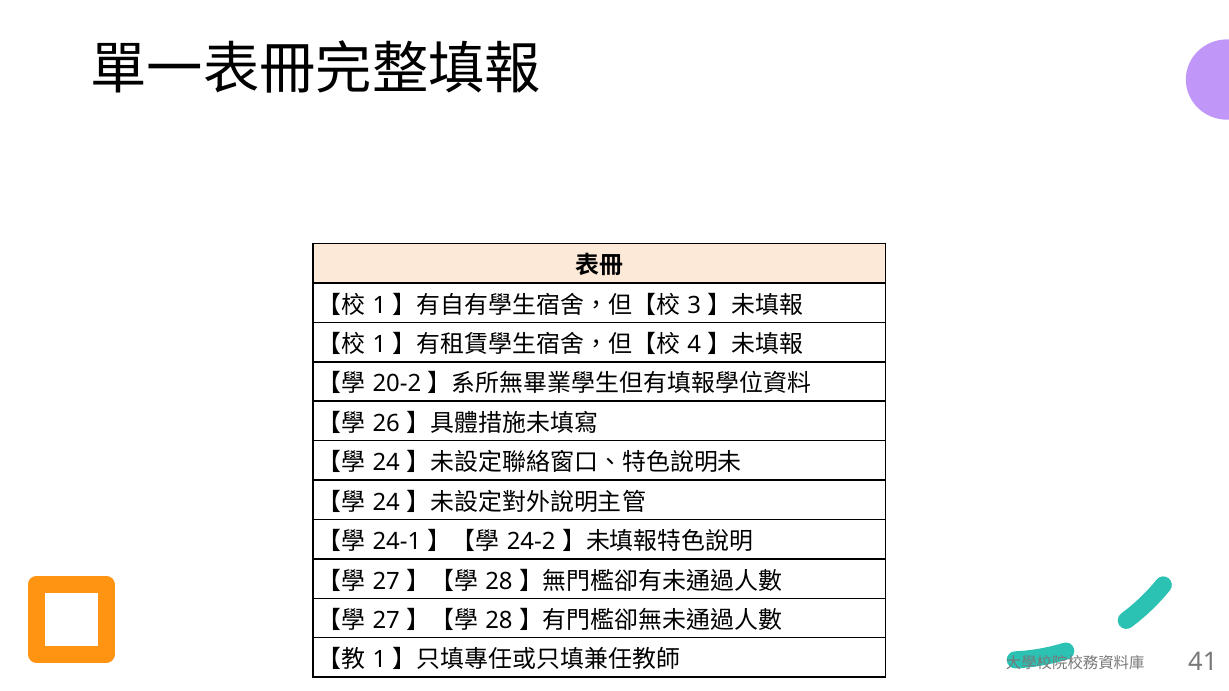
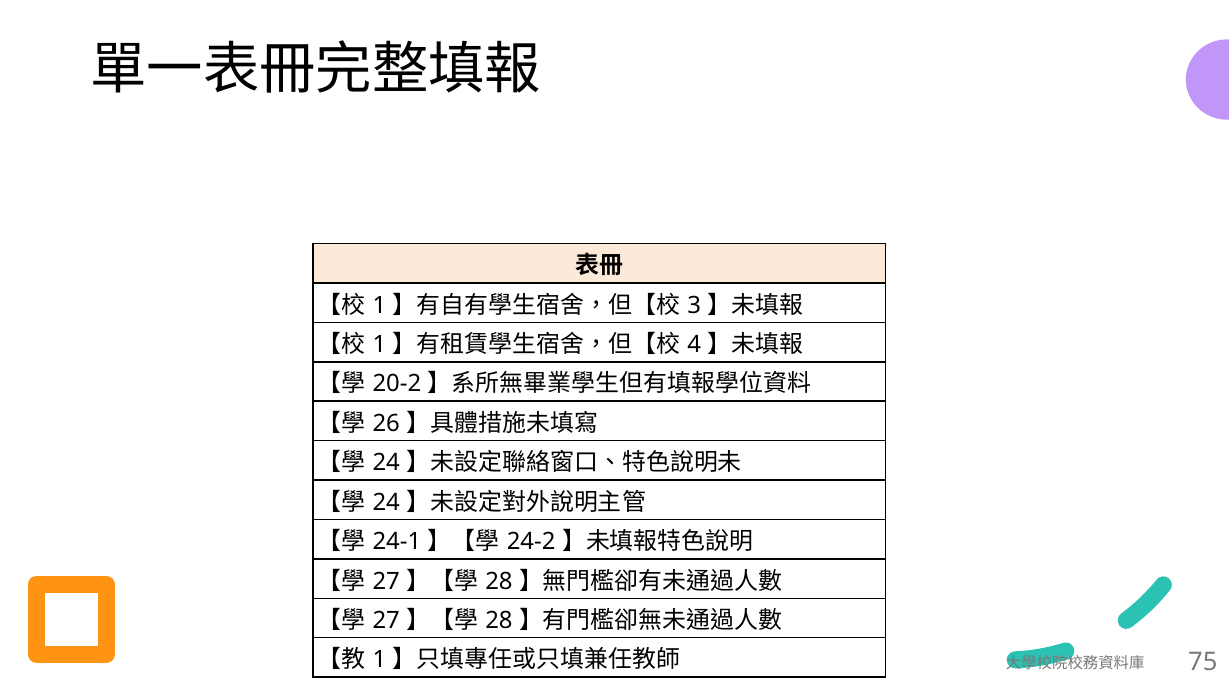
41: 41 -> 75 (1203, 663)
